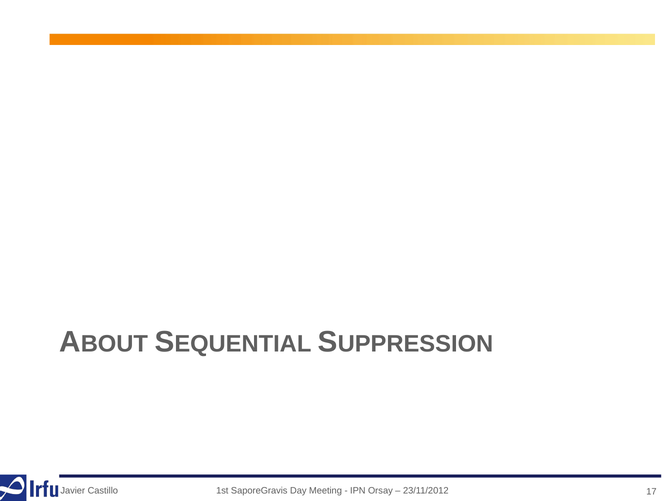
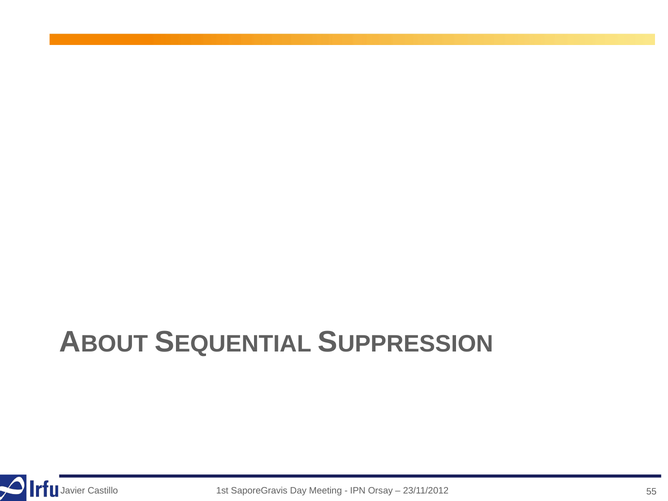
17: 17 -> 55 (651, 492)
